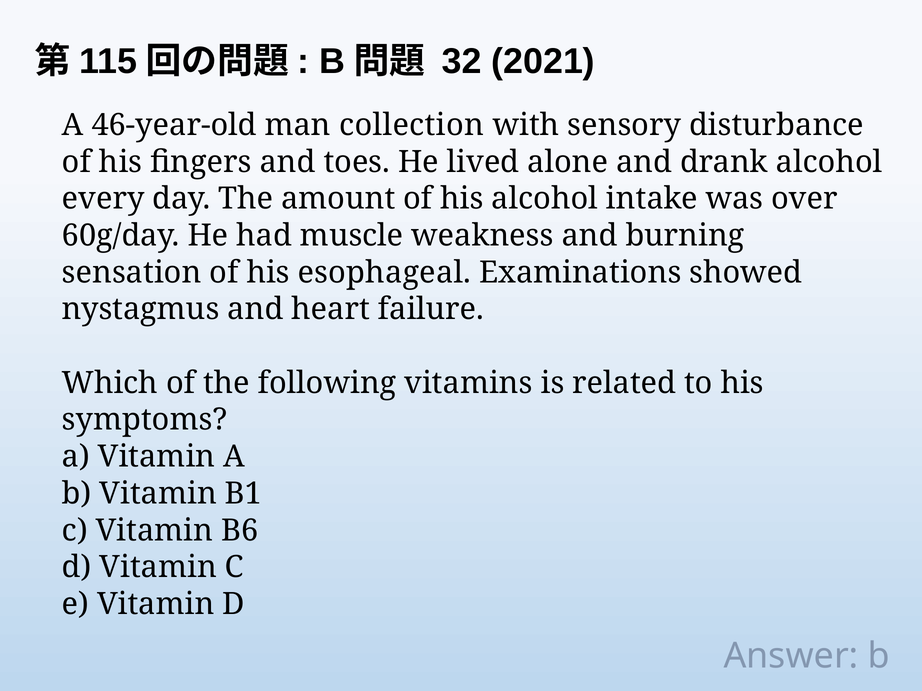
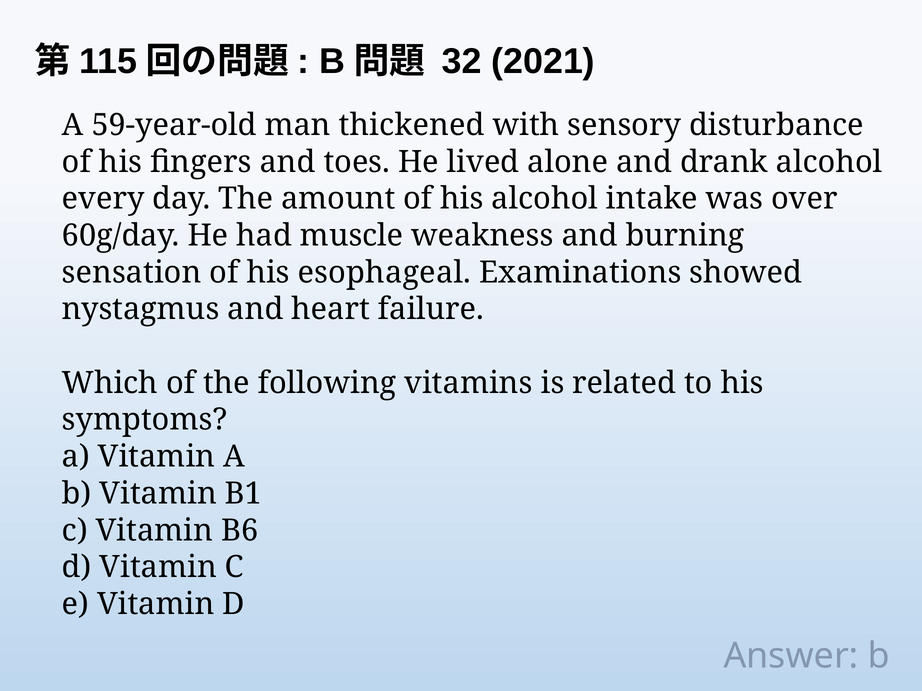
46-year-old: 46-year-old -> 59-year-old (174, 125)
collection: collection -> thickened (412, 125)
